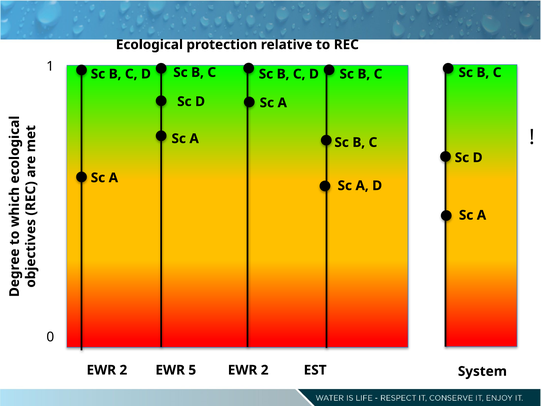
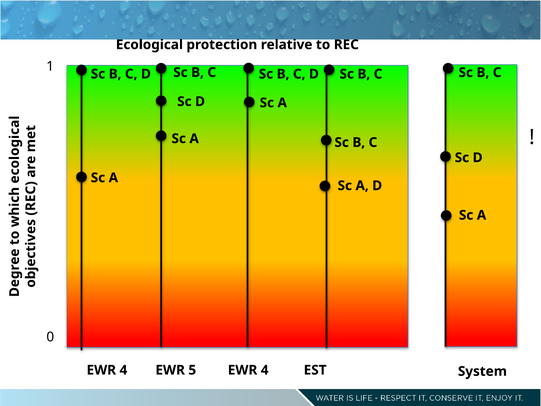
2: 2 -> 4 (123, 370)
5 EWR 2: 2 -> 4 (265, 370)
